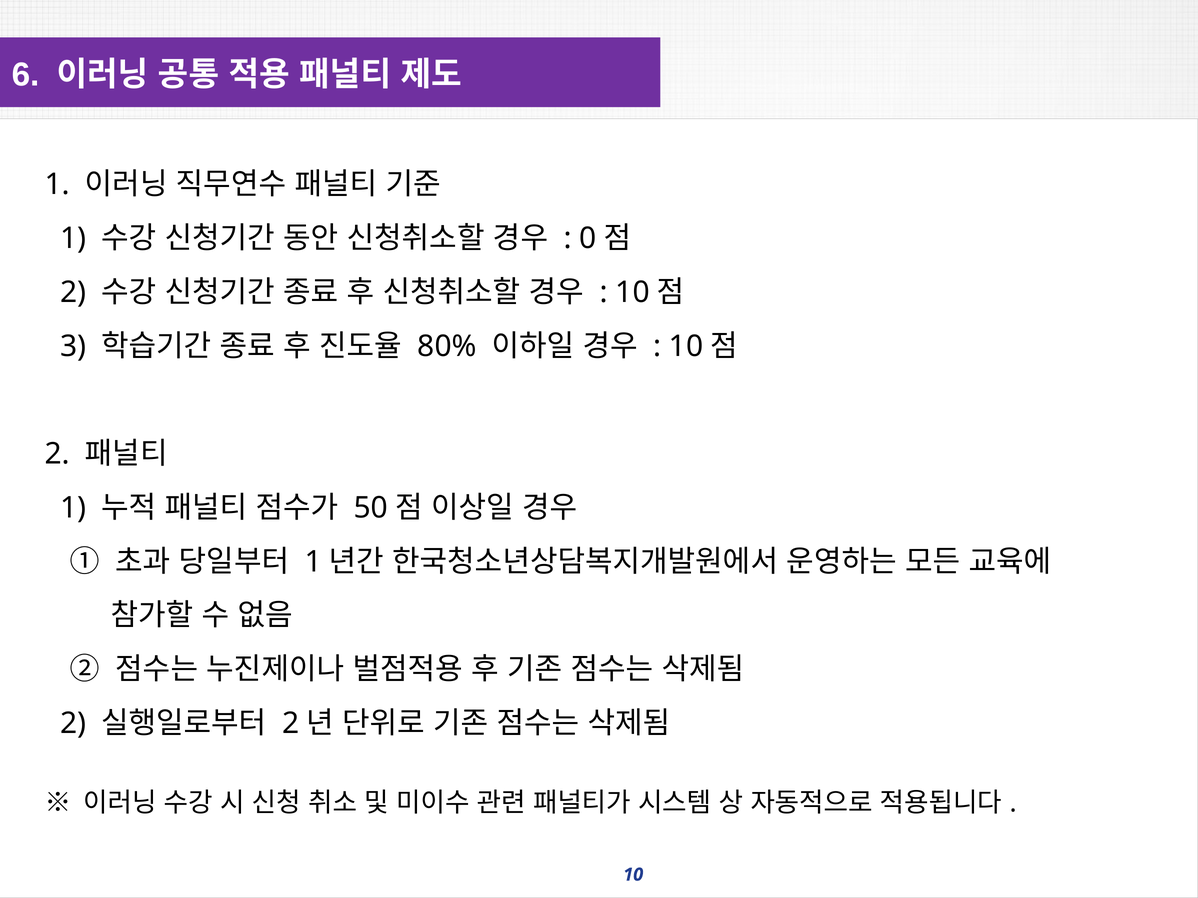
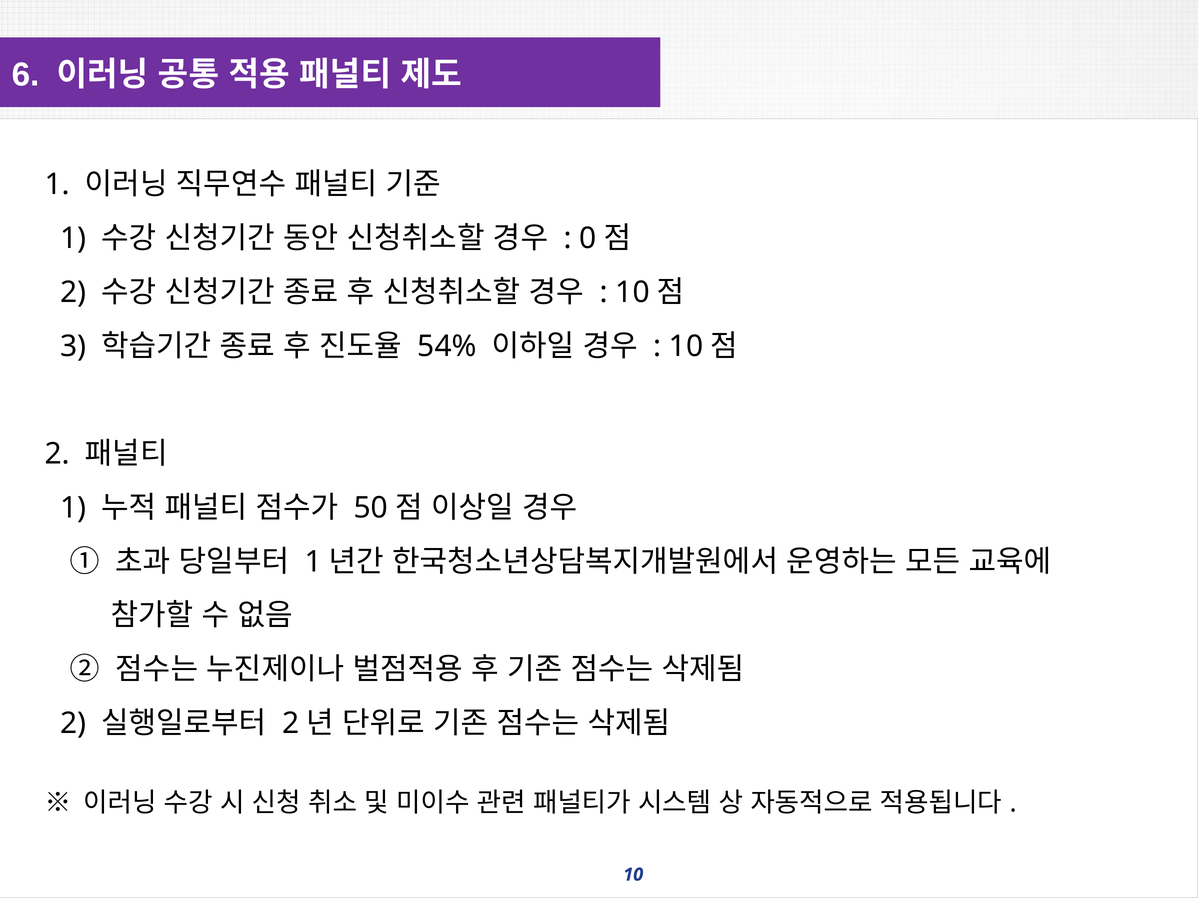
80%: 80% -> 54% (447, 346)
